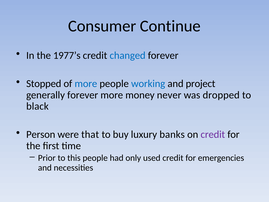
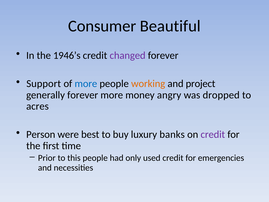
Continue: Continue -> Beautiful (170, 26)
1977’s: 1977’s -> 1946’s (67, 55)
changed colour: blue -> purple (128, 55)
Stopped: Stopped -> Support (44, 84)
working colour: blue -> orange (148, 84)
never: never -> angry (169, 95)
black: black -> acres (37, 106)
that: that -> best (90, 134)
